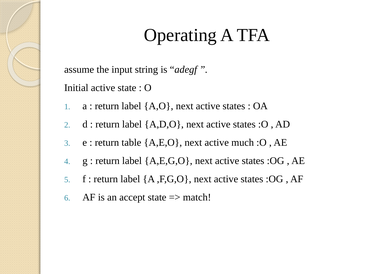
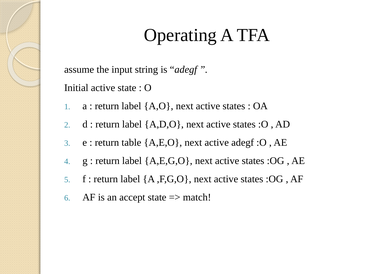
active much: much -> adegf (243, 142)
